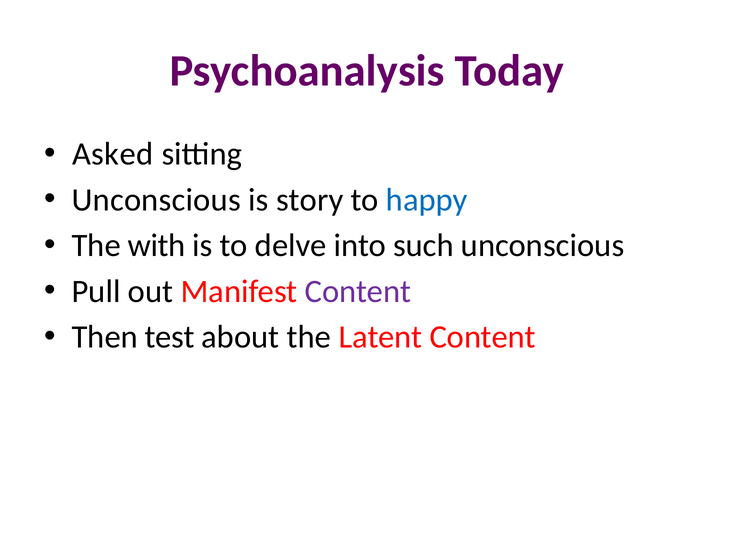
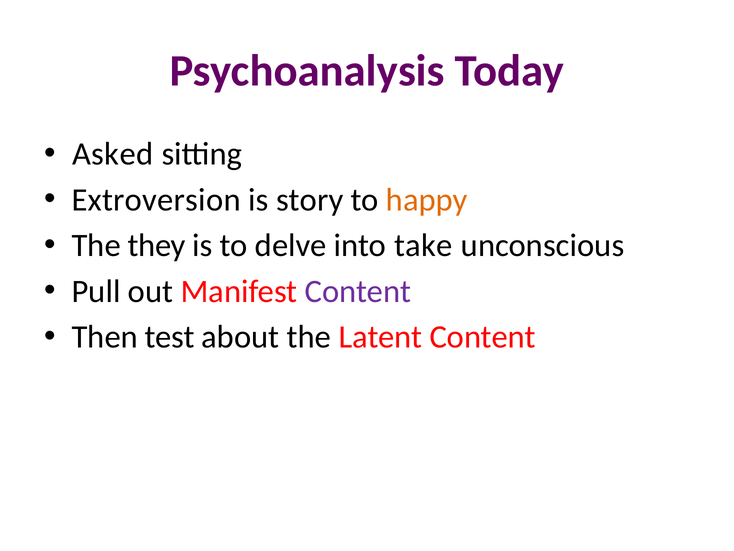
Unconscious: Unconscious -> Extroversion (156, 200)
happy colour: blue -> orange (427, 200)
with: with -> they (157, 245)
such: such -> take (423, 245)
